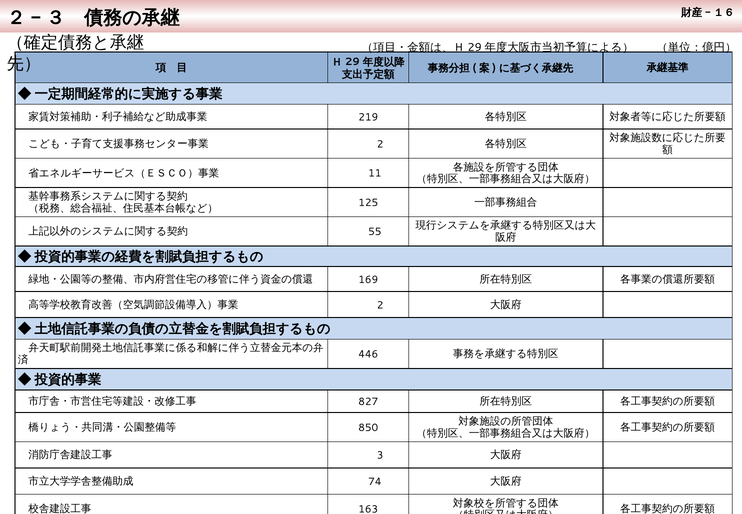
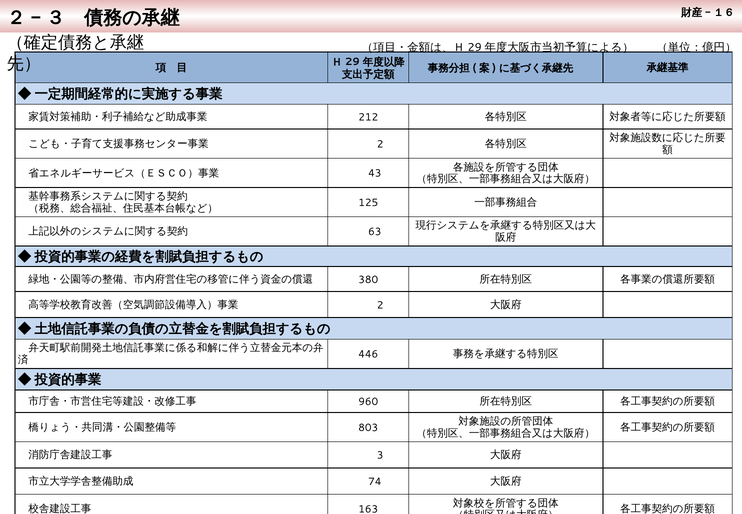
219: 219 -> 212 (368, 117)
11: 11 -> 43 (375, 173)
55: 55 -> 63 (375, 232)
169: 169 -> 380 (368, 279)
827: 827 -> 960 (368, 402)
850: 850 -> 803 (368, 427)
